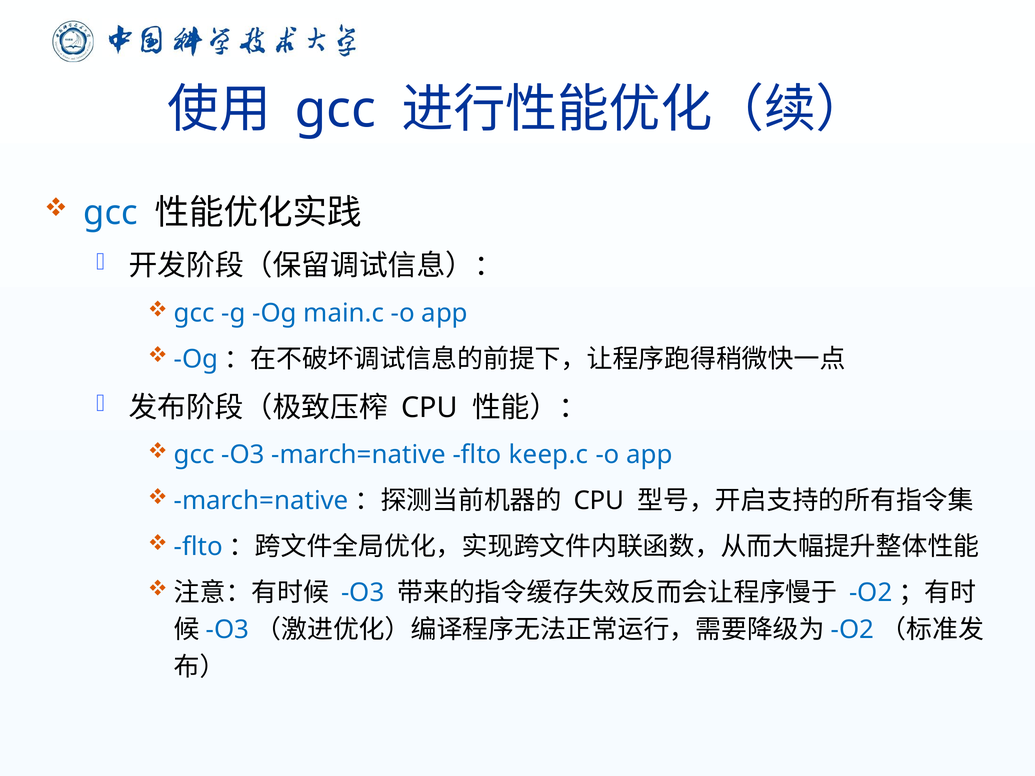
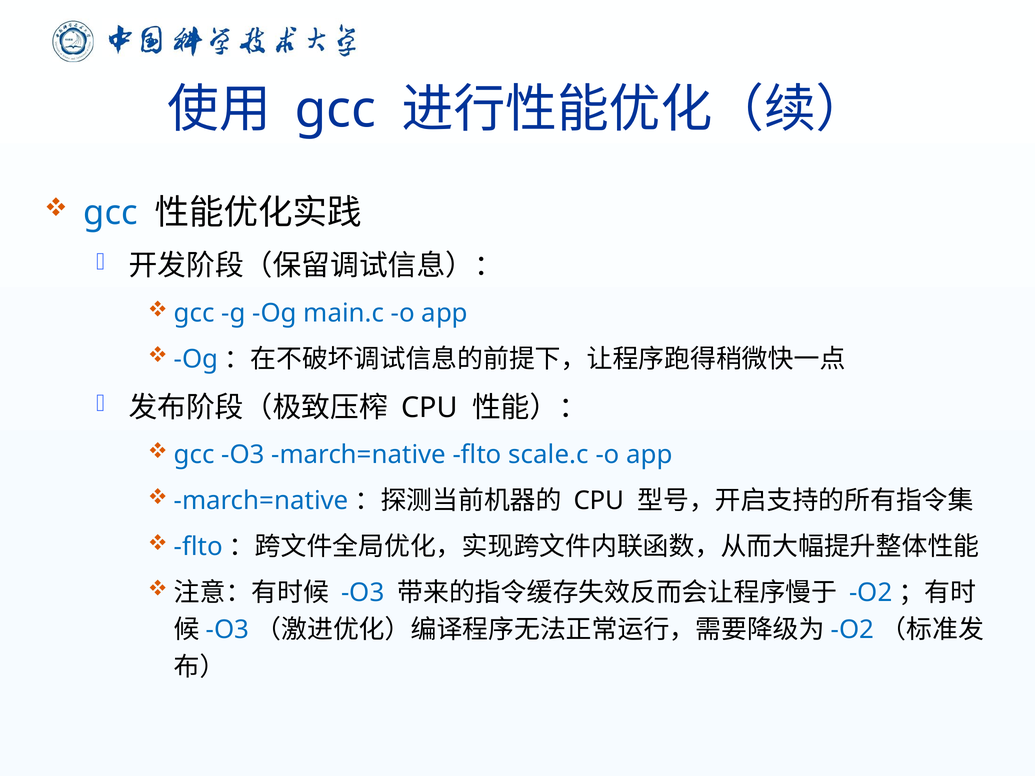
keep.c: keep.c -> scale.c (548, 455)
